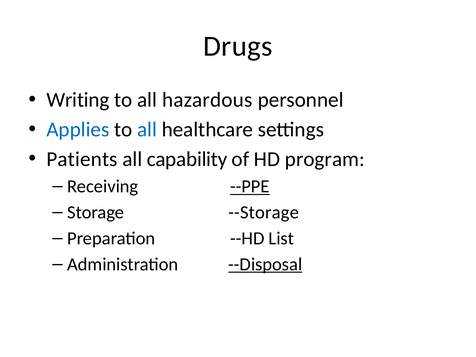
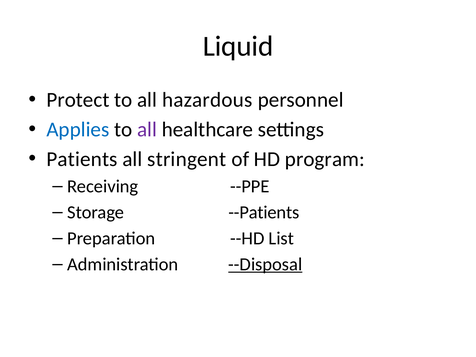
Drugs: Drugs -> Liquid (238, 46)
Writing: Writing -> Protect (78, 100)
all colour: blue -> purple (147, 129)
capability: capability -> stringent (187, 159)
--PPE underline: present -> none (250, 186)
--Storage: --Storage -> --Patients (264, 212)
